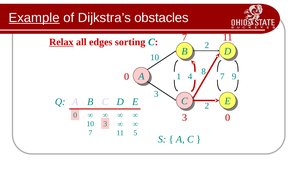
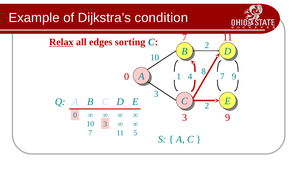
Example underline: present -> none (34, 18)
obstacles: obstacles -> condition (161, 18)
3 0: 0 -> 9 (228, 117)
